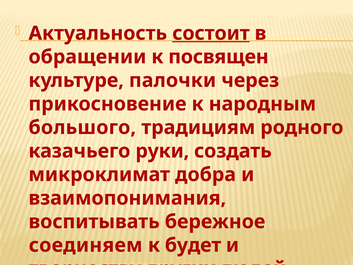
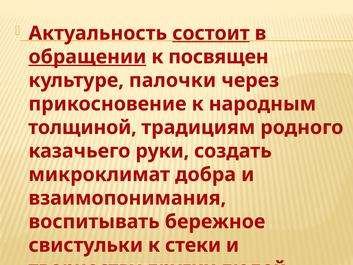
обращении underline: none -> present (87, 57)
большого: большого -> толщиной (82, 127)
соединяем: соединяем -> свистульки (86, 245)
будет: будет -> стеки (193, 245)
